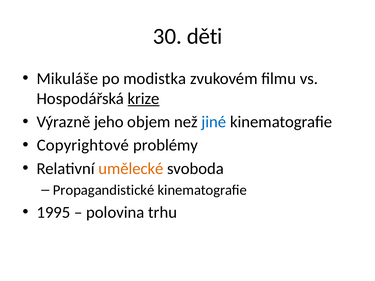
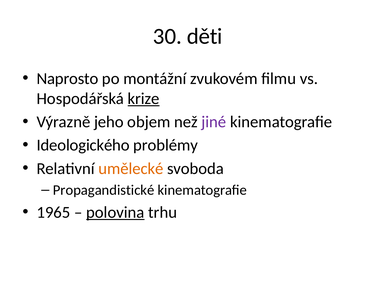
Mikuláše: Mikuláše -> Naprosto (67, 79)
modistka: modistka -> montážní (155, 79)
jiné colour: blue -> purple (214, 122)
Copyrightové: Copyrightové -> Ideologického (83, 145)
1995: 1995 -> 1965 (53, 212)
polovina underline: none -> present (115, 212)
